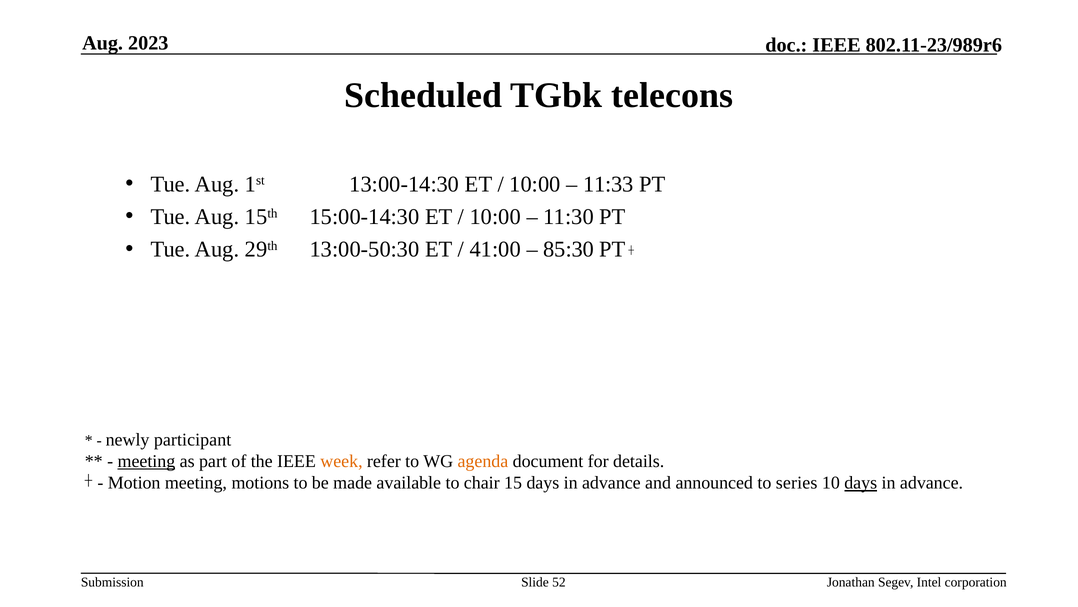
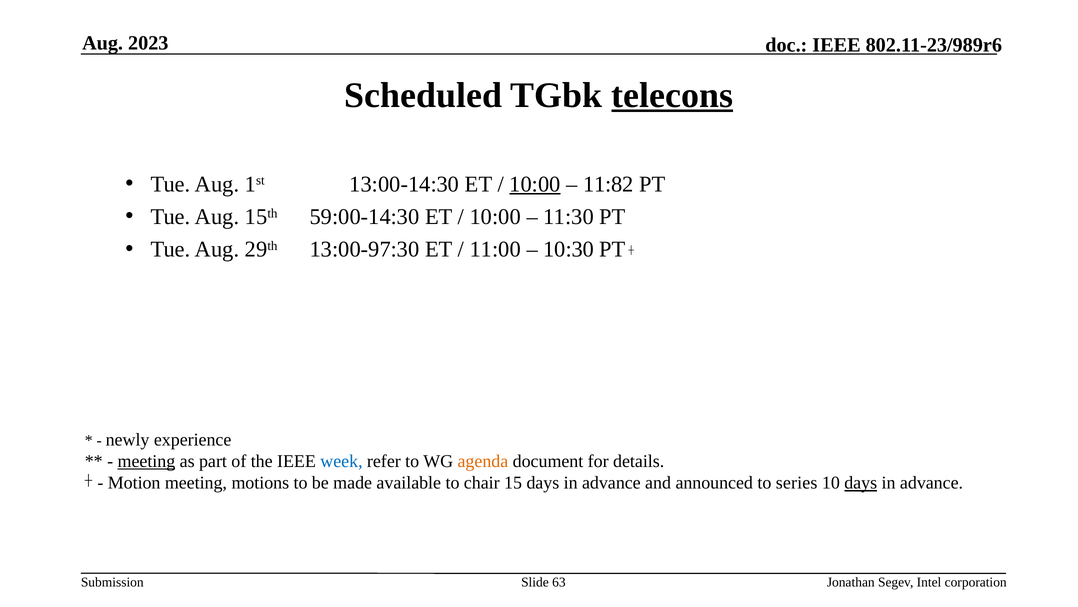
telecons underline: none -> present (672, 95)
10:00 underline: none -> present (535, 184)
11:33: 11:33 -> 11:82 (608, 184)
15:00-14:30: 15:00-14:30 -> 59:00-14:30 (365, 217)
13:00-50:30: 13:00-50:30 -> 13:00-97:30 (365, 249)
41:00: 41:00 -> 11:00 (495, 249)
85:30: 85:30 -> 10:30 (569, 249)
participant: participant -> experience (193, 439)
week colour: orange -> blue (341, 461)
52: 52 -> 63 (559, 582)
